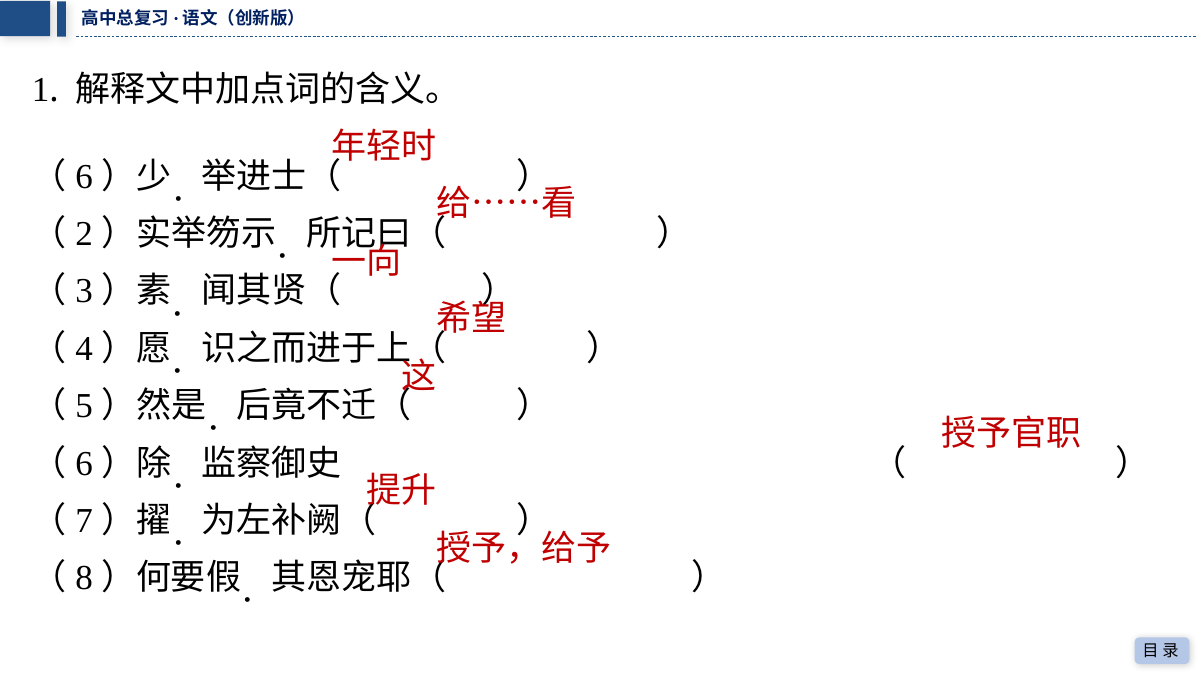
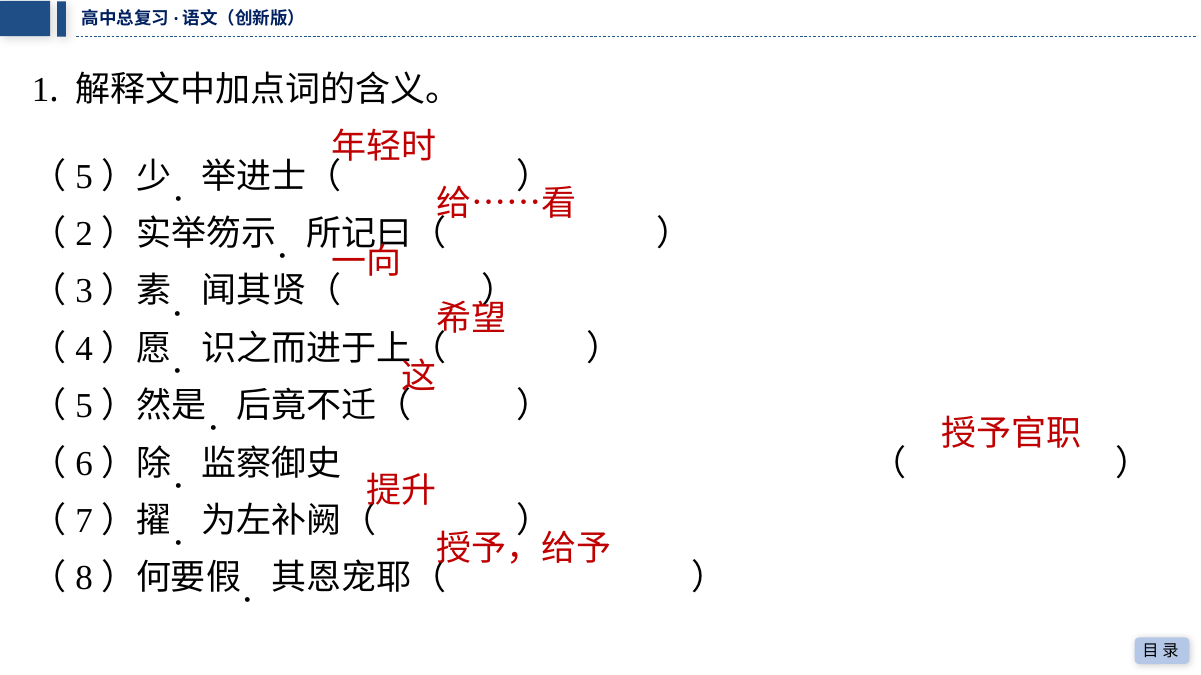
6: 6 -> 5 (84, 177)
